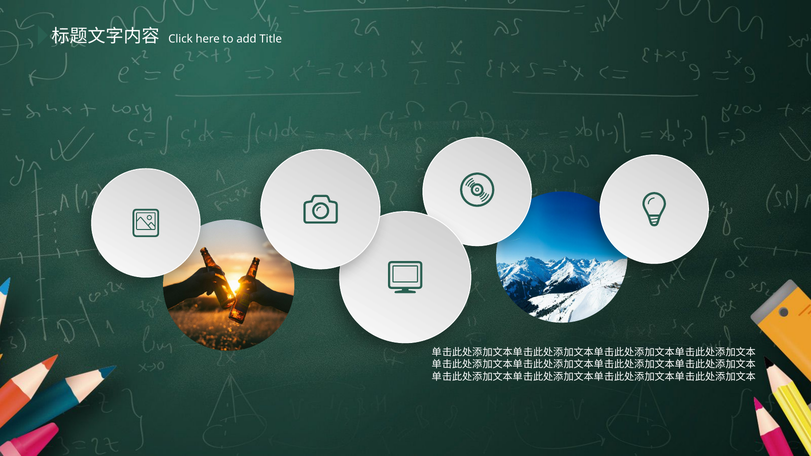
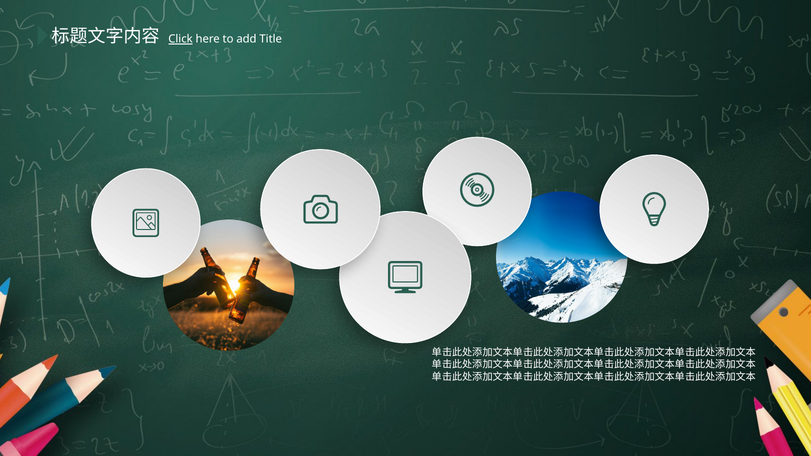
Click underline: none -> present (181, 39)
